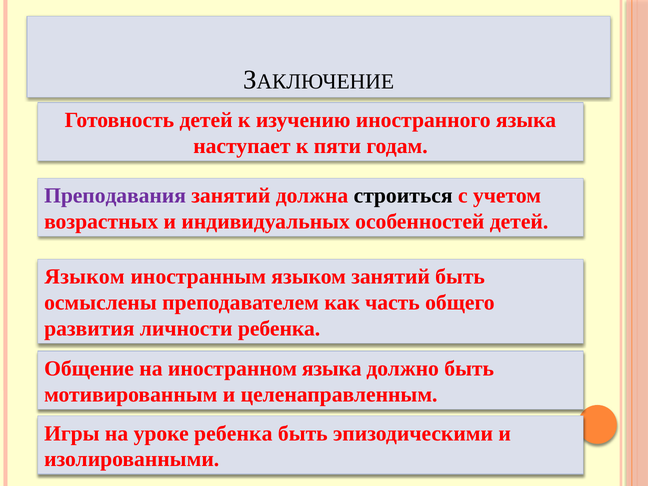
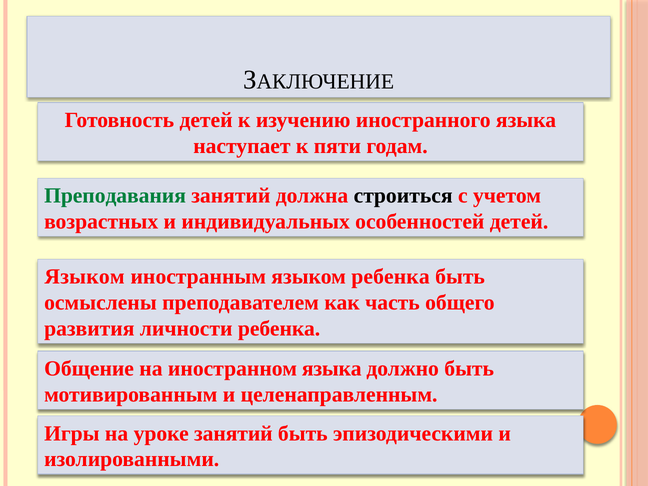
Преподавания colour: purple -> green (115, 196)
языком занятий: занятий -> ребенка (391, 277)
уроке ребенка: ребенка -> занятий (233, 433)
